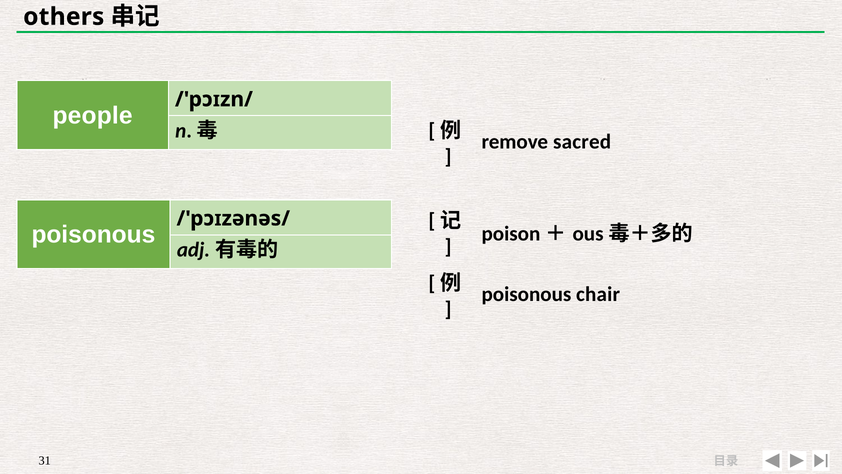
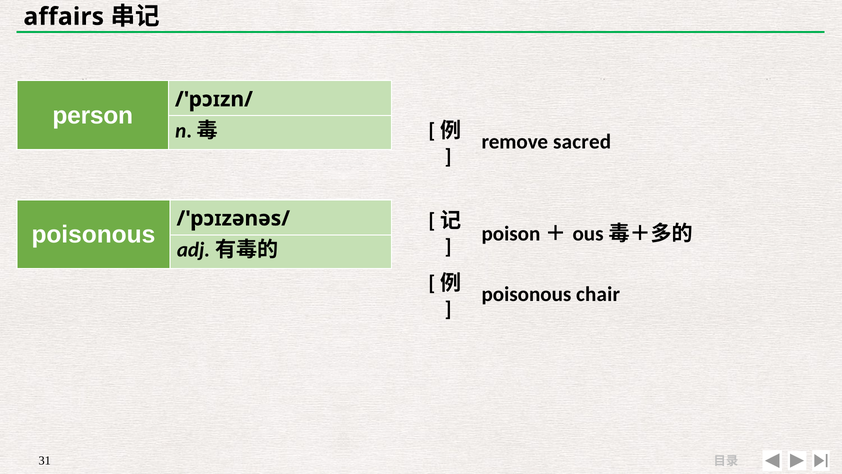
others: others -> affairs (64, 17)
people: people -> person (93, 115)
